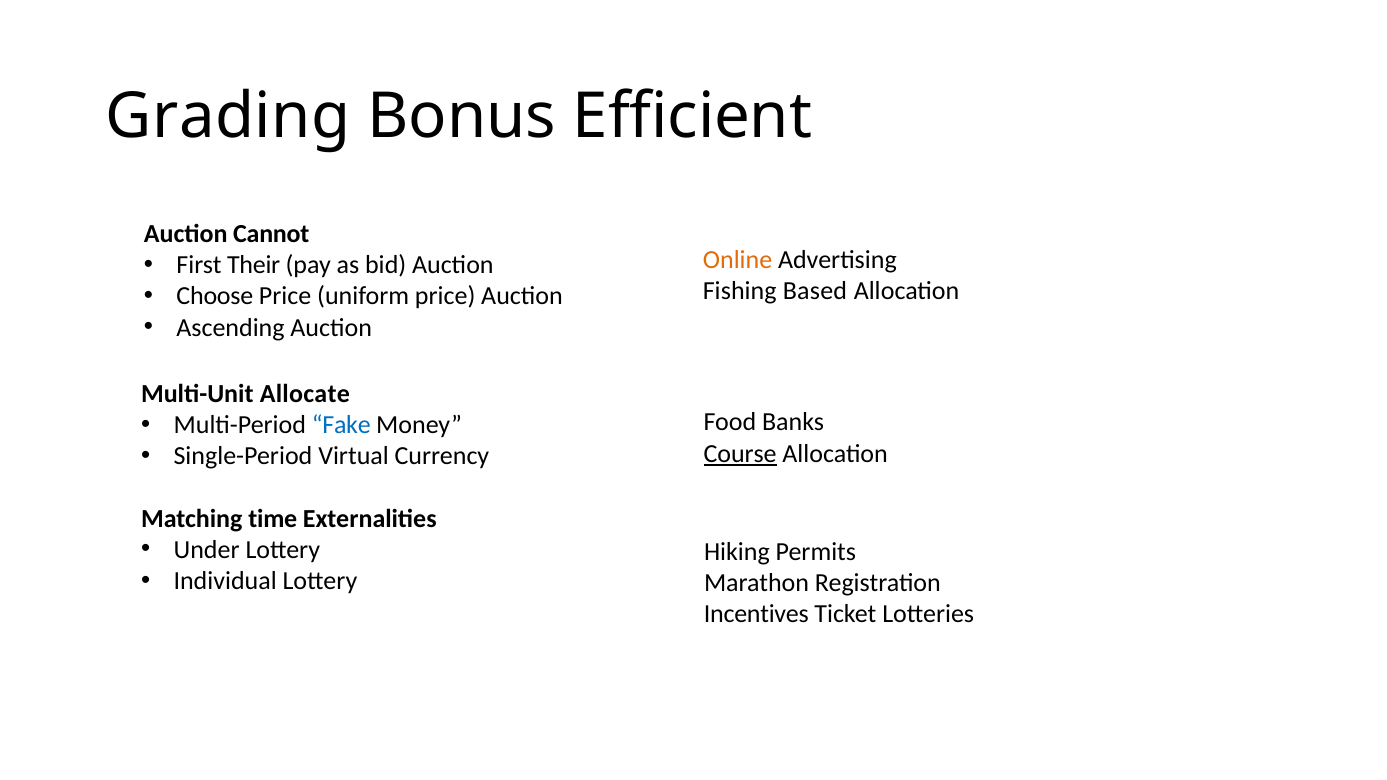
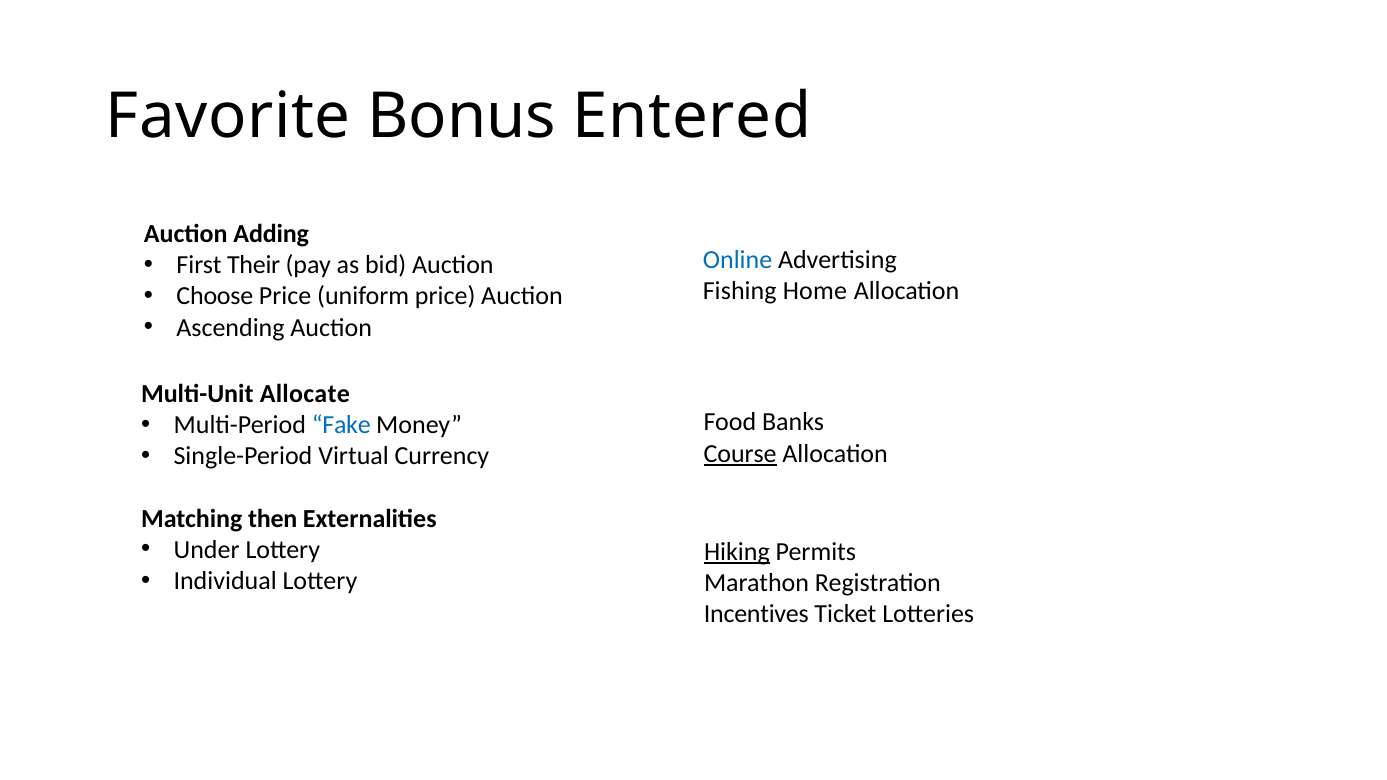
Grading: Grading -> Favorite (228, 117)
Efficient: Efficient -> Entered (692, 117)
Cannot: Cannot -> Adding (271, 234)
Online colour: orange -> blue (738, 260)
Based: Based -> Home (815, 291)
time: time -> then (273, 519)
Hiking underline: none -> present (737, 552)
